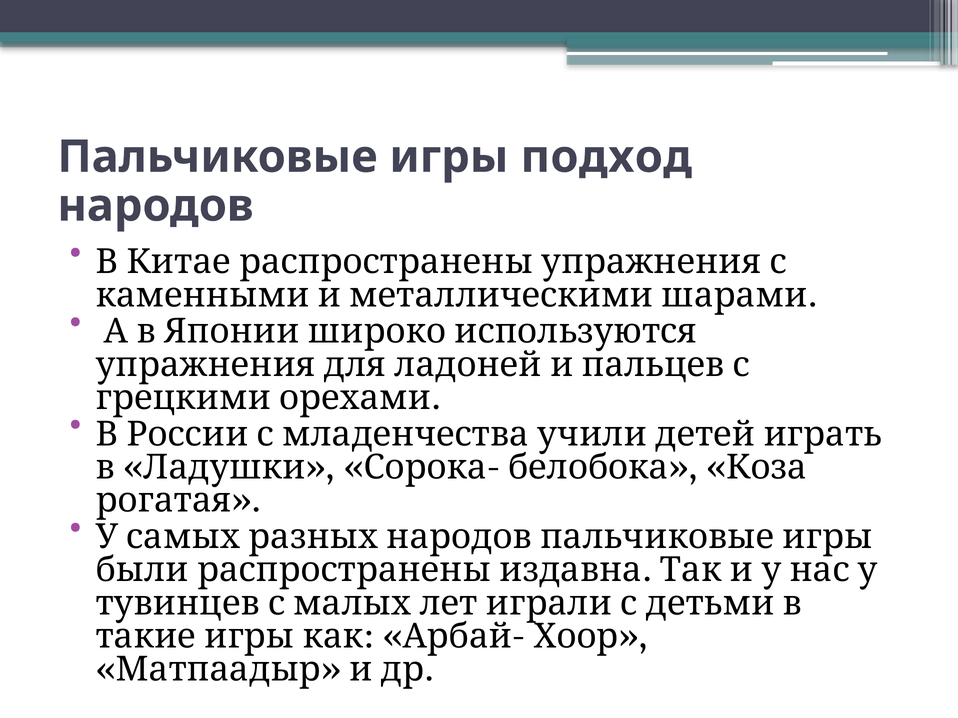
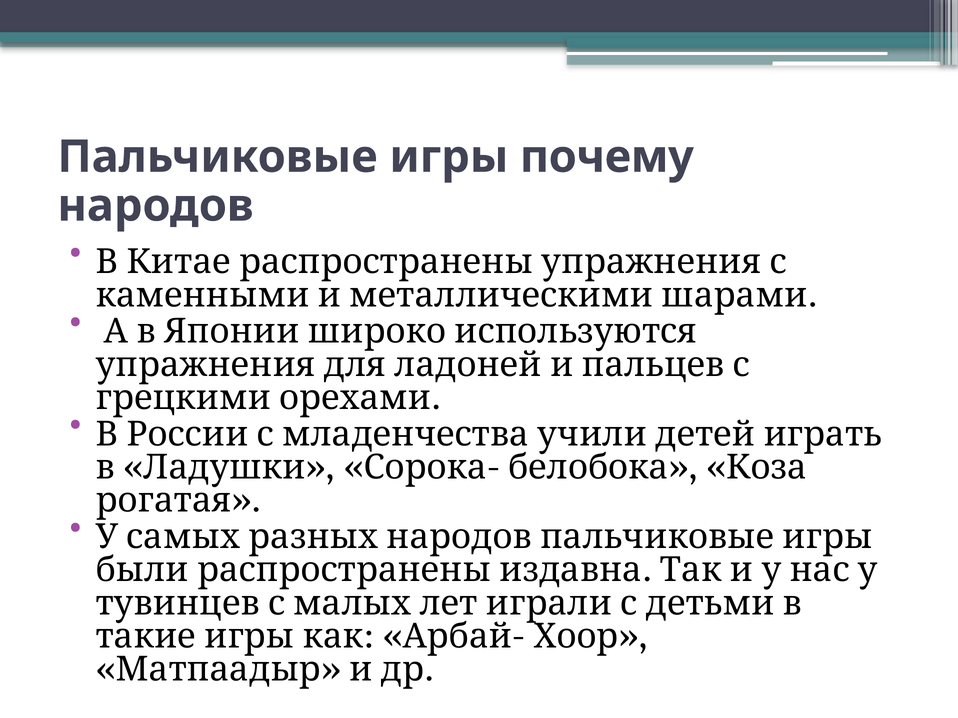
подход: подход -> почему (607, 157)
